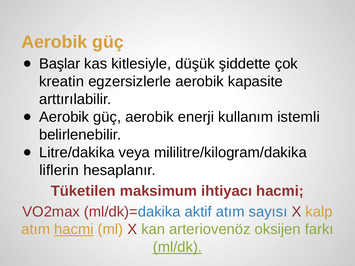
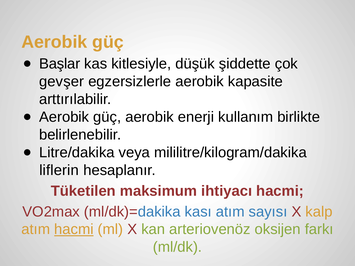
kreatin: kreatin -> gevşer (62, 82)
istemli: istemli -> birlikte (299, 117)
aktif: aktif -> kası (198, 212)
ml/dk underline: present -> none (177, 247)
